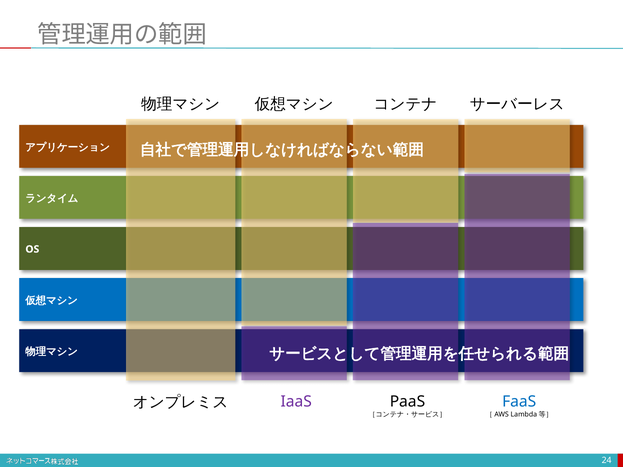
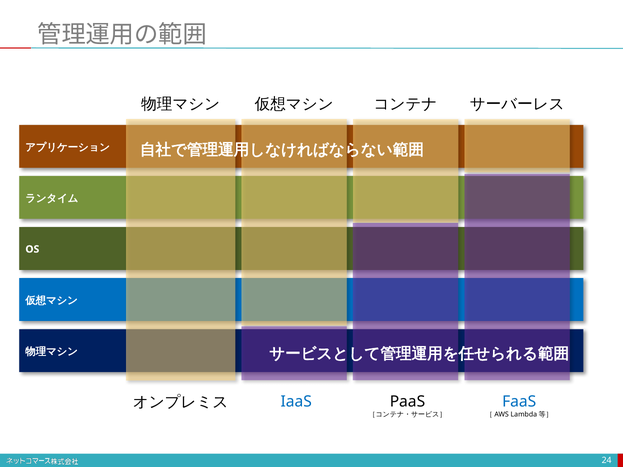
IaaS colour: purple -> blue (296, 402)
